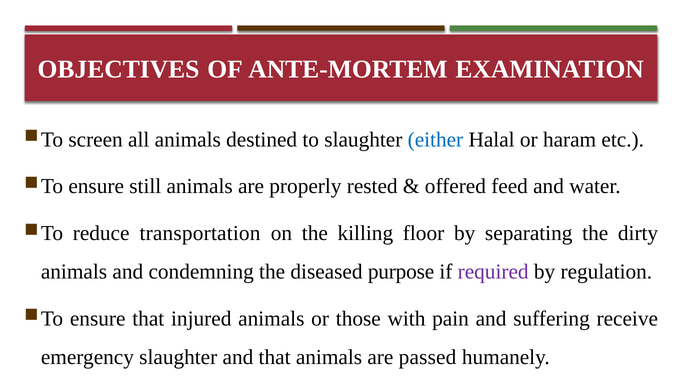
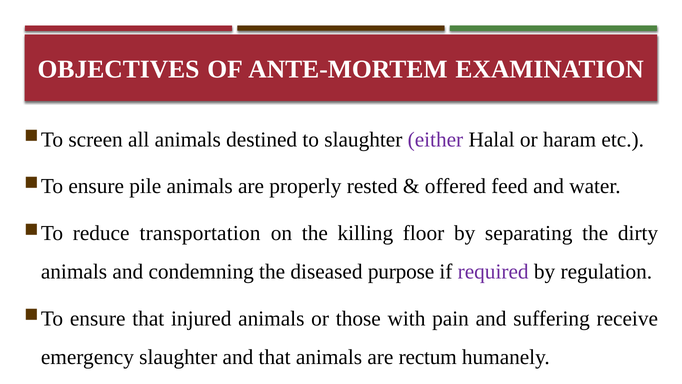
either colour: blue -> purple (435, 139)
still: still -> pile (145, 186)
passed: passed -> rectum (428, 357)
